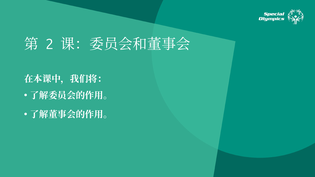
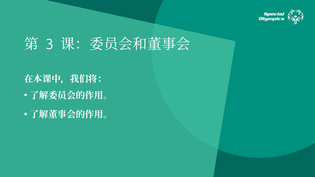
2: 2 -> 3 (50, 44)
